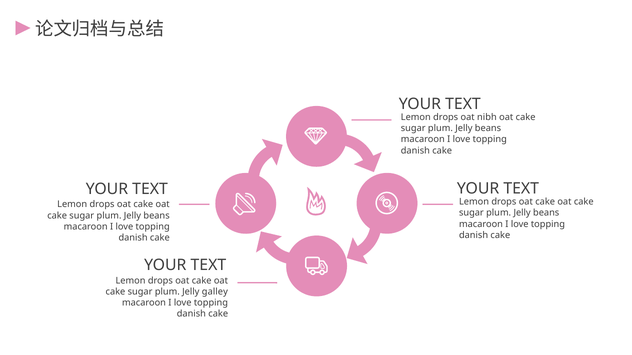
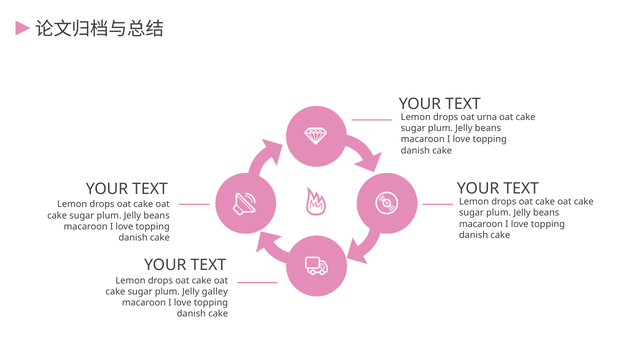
nibh: nibh -> urna (487, 118)
